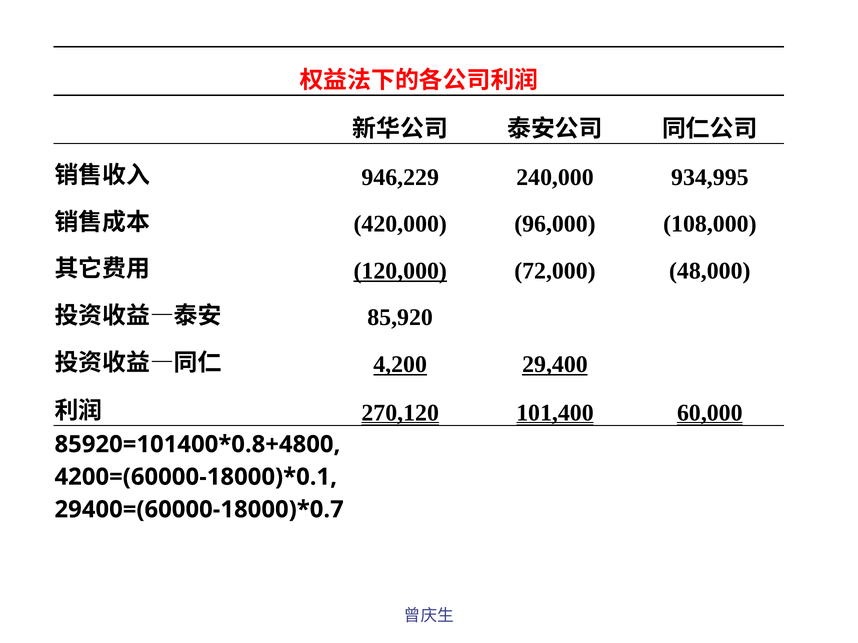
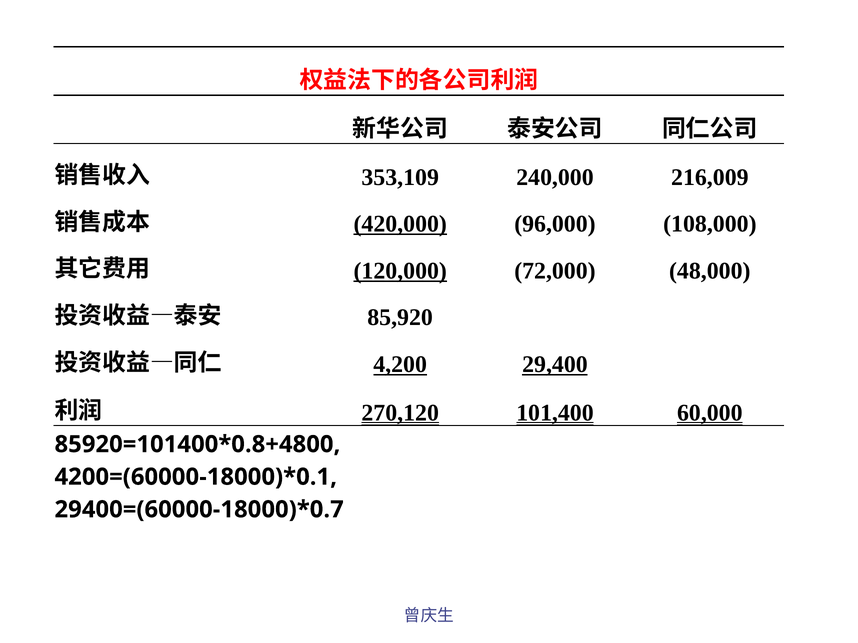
946,229: 946,229 -> 353,109 (400, 177)
934,995: 934,995 -> 216,009 (710, 177)
420,000 underline: none -> present (400, 224)
